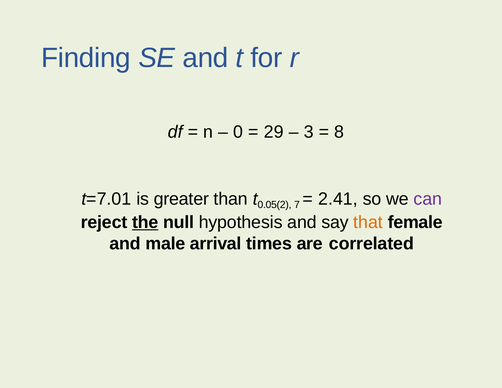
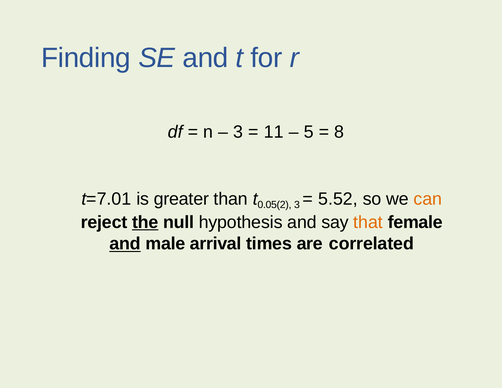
0: 0 -> 3 (238, 132)
29: 29 -> 11 (274, 132)
3: 3 -> 5 (309, 132)
7: 7 -> 3 (297, 205)
2.41: 2.41 -> 5.52 (338, 199)
can colour: purple -> orange (428, 199)
and underline: none -> present (125, 244)
